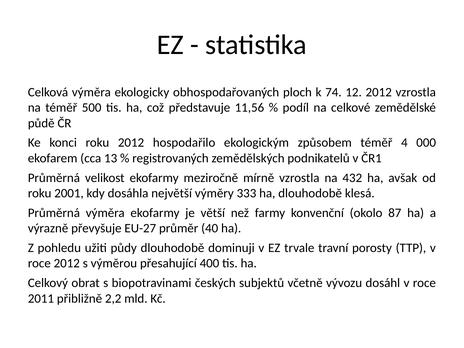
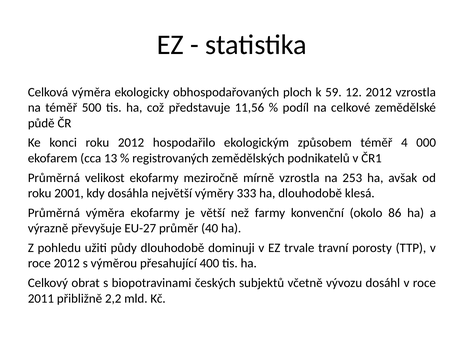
74: 74 -> 59 (333, 92)
432: 432 -> 253 (352, 178)
87: 87 -> 86 (395, 213)
